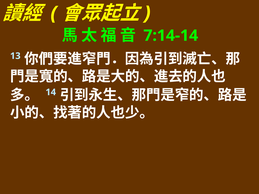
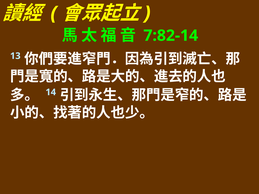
7:14-14: 7:14-14 -> 7:82-14 (171, 36)
